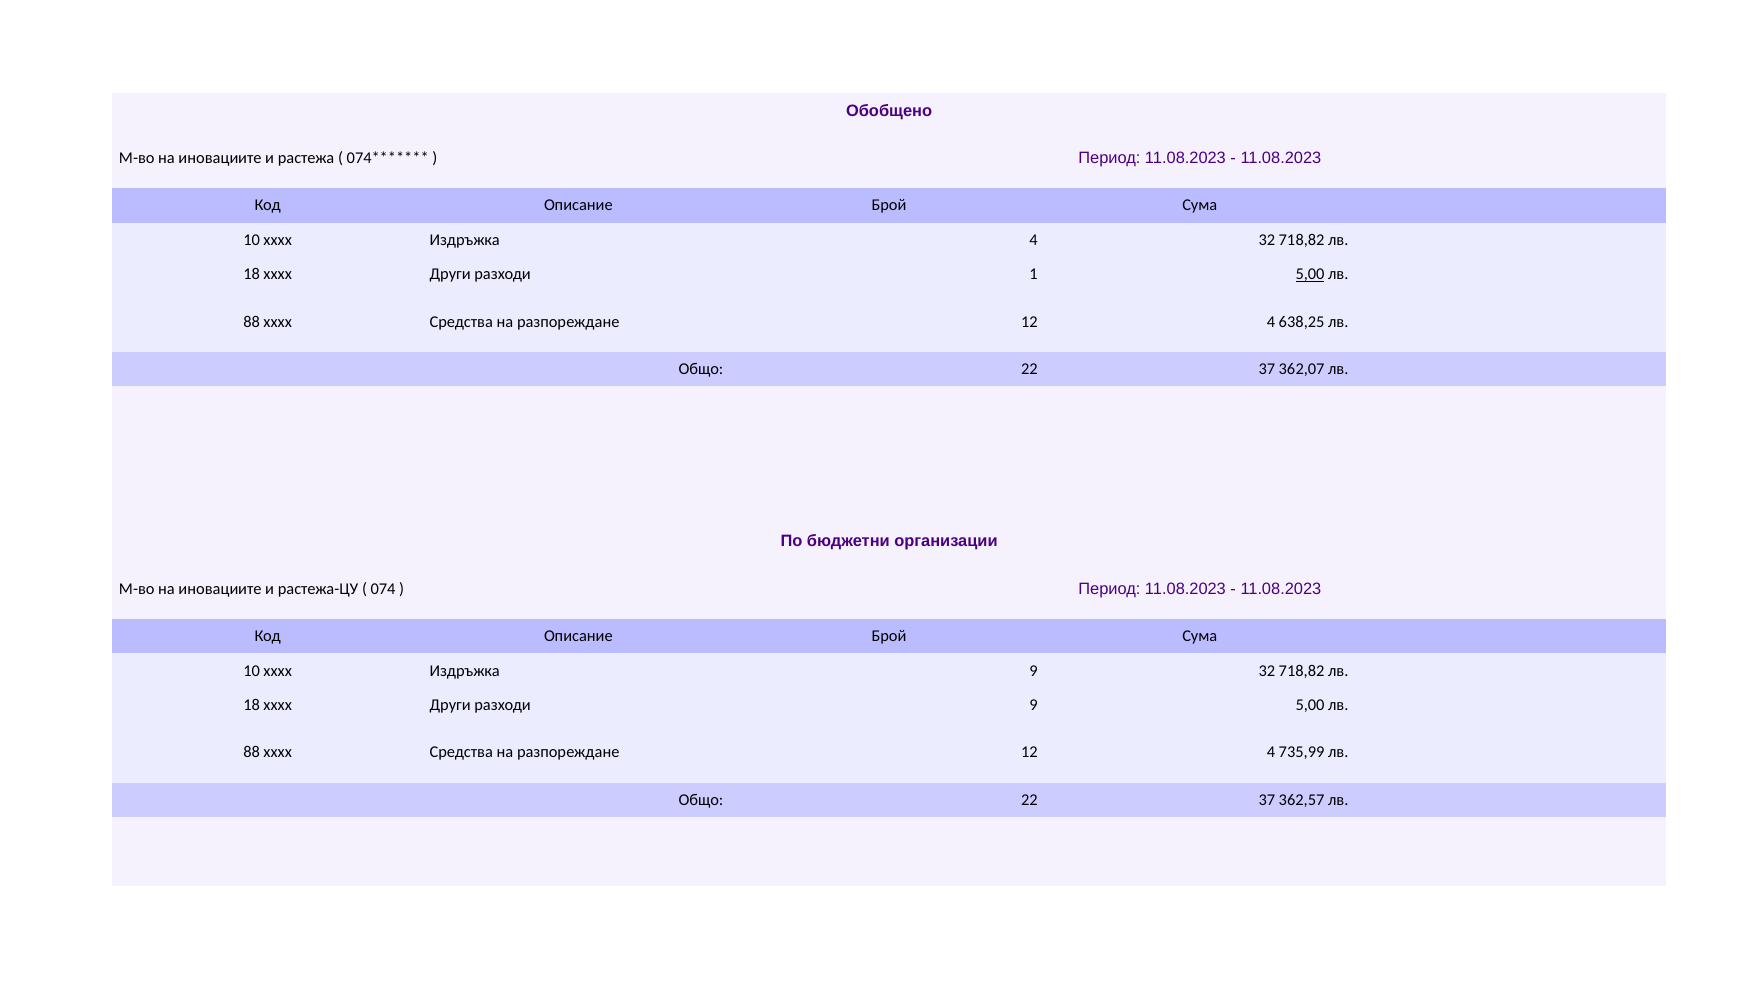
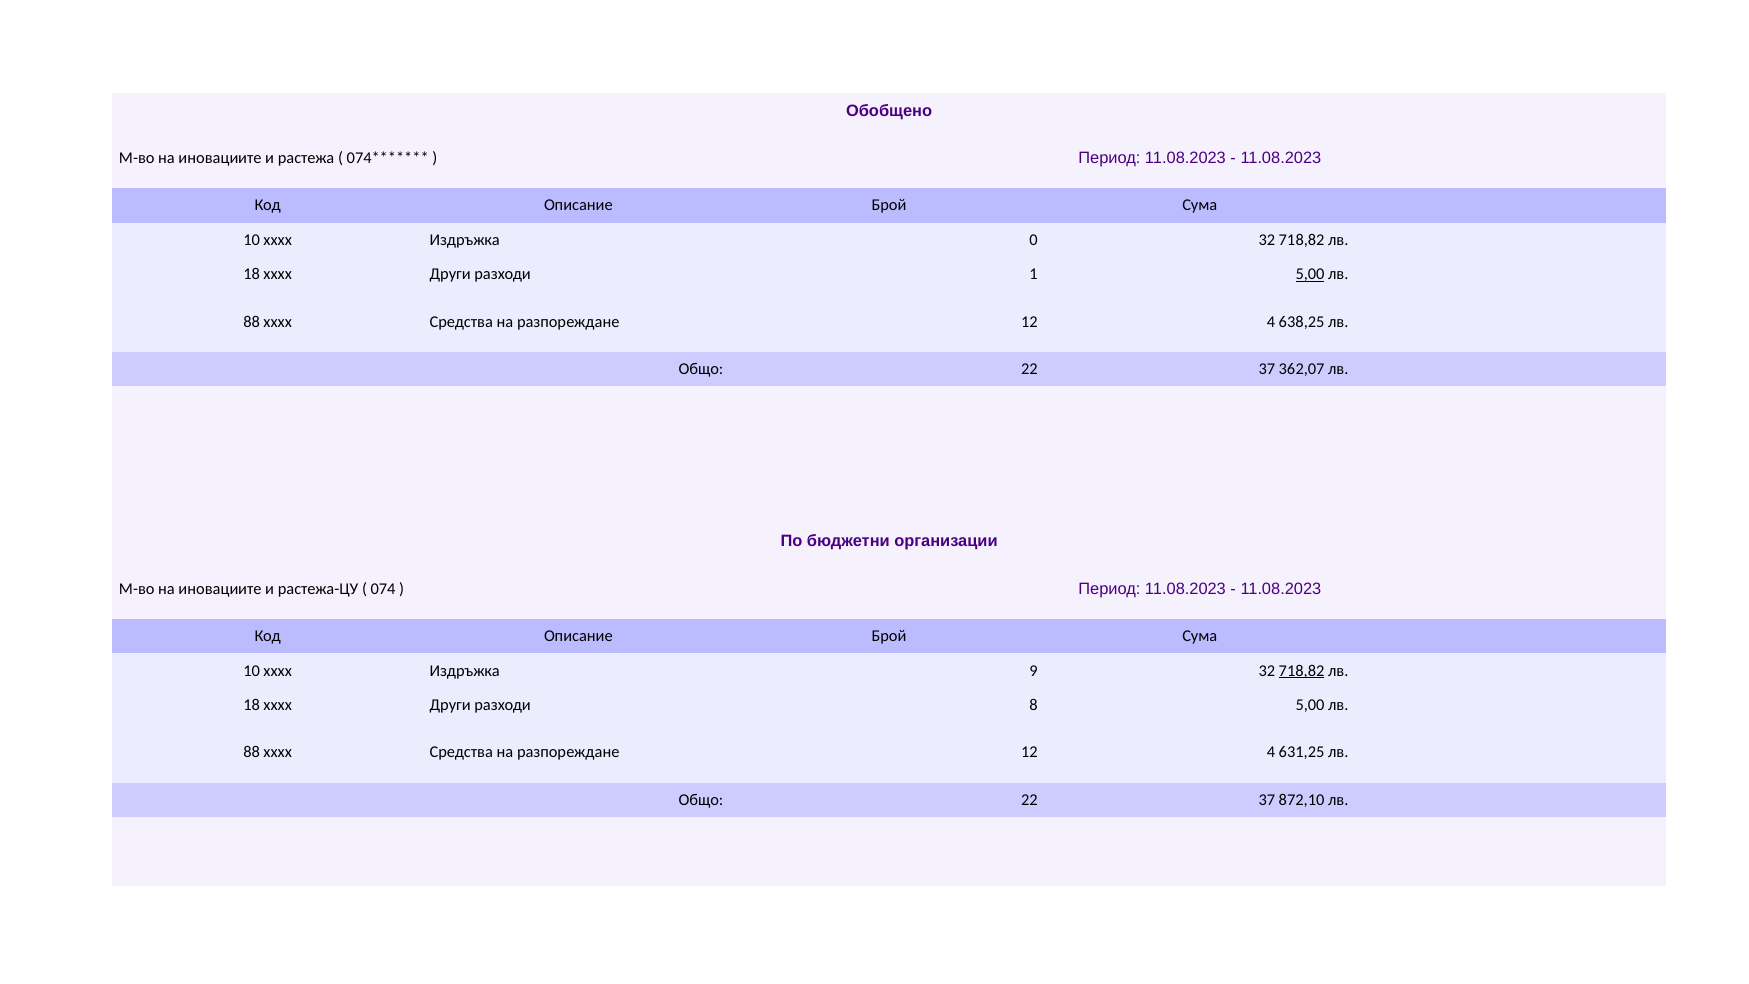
Издръжка 4: 4 -> 0 (1034, 240)
718,82 underline: none -> present (1302, 671)
разходи 9: 9 -> 8 (1034, 705)
735,99: 735,99 -> 631,25 (1302, 752)
362,57: 362,57 -> 872,10 (1302, 800)
